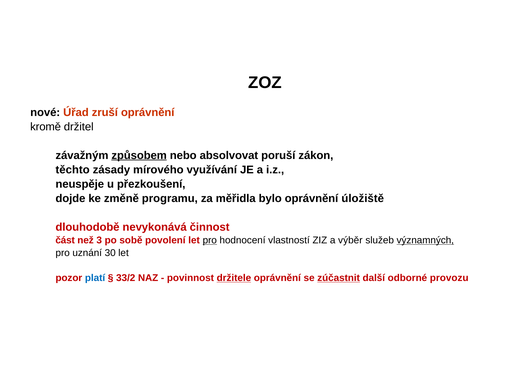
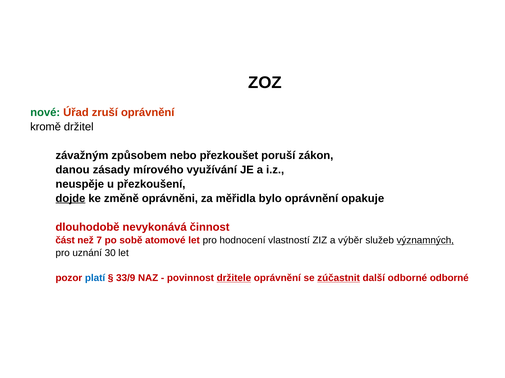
nové colour: black -> green (45, 113)
způsobem underline: present -> none (139, 156)
absolvovat: absolvovat -> přezkoušet (229, 156)
těchto: těchto -> danou (73, 170)
dojde underline: none -> present (70, 199)
programu: programu -> oprávněni (170, 199)
úložiště: úložiště -> opakuje (363, 199)
3: 3 -> 7 (99, 241)
povolení: povolení -> atomové (165, 241)
pro underline: present -> none (210, 241)
33/2: 33/2 -> 33/9 (126, 279)
odborné provozu: provozu -> odborné (449, 279)
